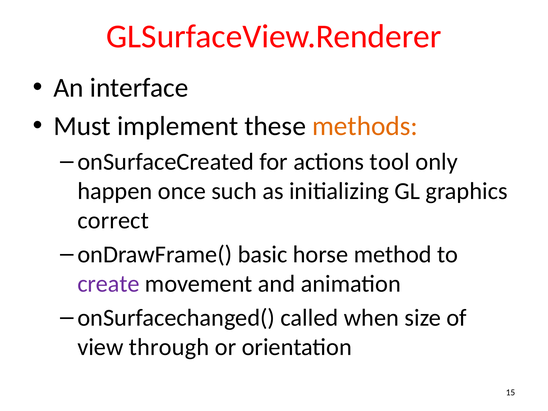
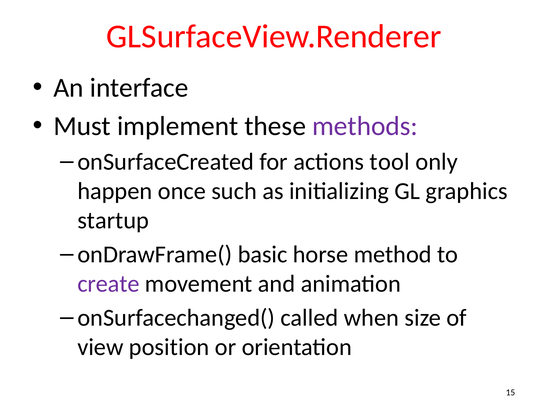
methods colour: orange -> purple (365, 126)
correct: correct -> startup (113, 220)
through: through -> position (169, 347)
